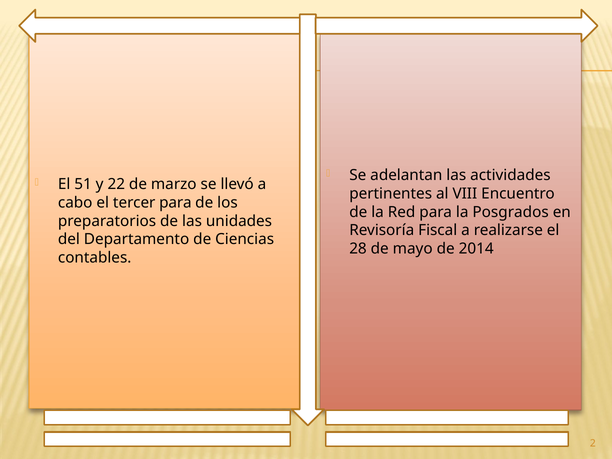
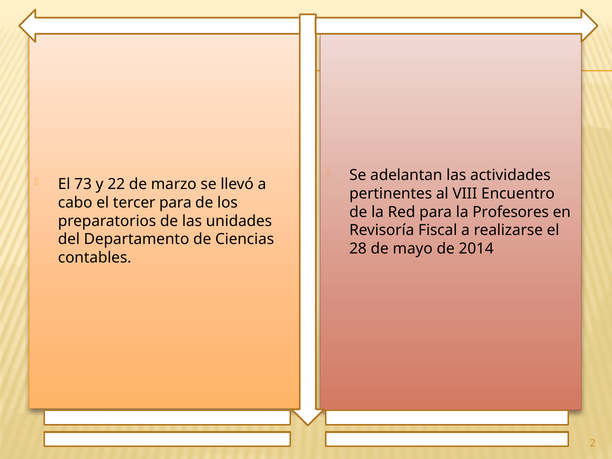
51: 51 -> 73 (83, 184)
Posgrados: Posgrados -> Profesores (511, 212)
